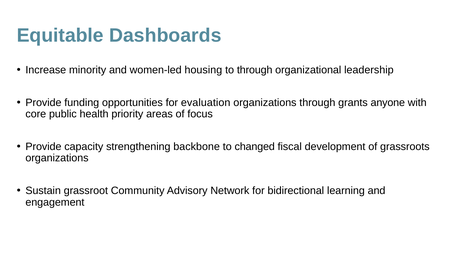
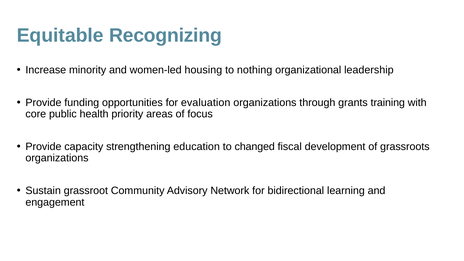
Dashboards: Dashboards -> Recognizing (165, 36)
to through: through -> nothing (255, 70)
anyone: anyone -> training (388, 103)
backbone: backbone -> education (197, 147)
